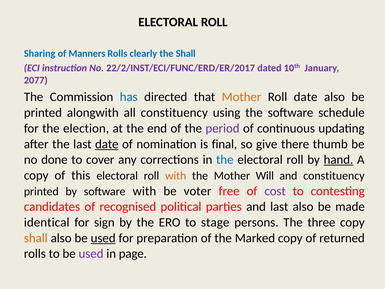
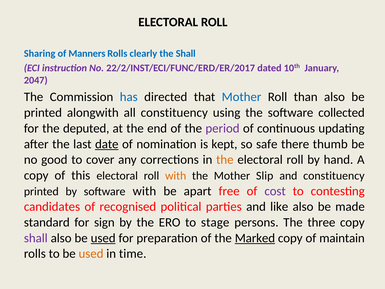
2077: 2077 -> 2047 (36, 80)
Mother colour: orange -> blue (242, 97)
Roll date: date -> than (306, 97)
schedule: schedule -> collected (342, 113)
election: election -> deputed (86, 128)
final: final -> kept (224, 144)
give: give -> safe (267, 144)
done: done -> good (54, 160)
the colour: blue -> orange (225, 160)
hand underline: present -> none (338, 160)
Will: Will -> Slip (265, 176)
voter: voter -> apart (198, 191)
and last: last -> like (279, 207)
identical: identical -> standard (47, 222)
shall colour: orange -> purple (36, 238)
Marked underline: none -> present (255, 238)
returned: returned -> maintain (342, 238)
used colour: purple -> orange (91, 254)
page: page -> time (133, 254)
